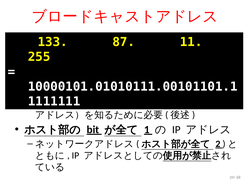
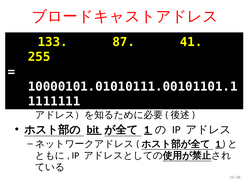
11: 11 -> 41 (191, 42)
2: 2 -> 1 (218, 144)
